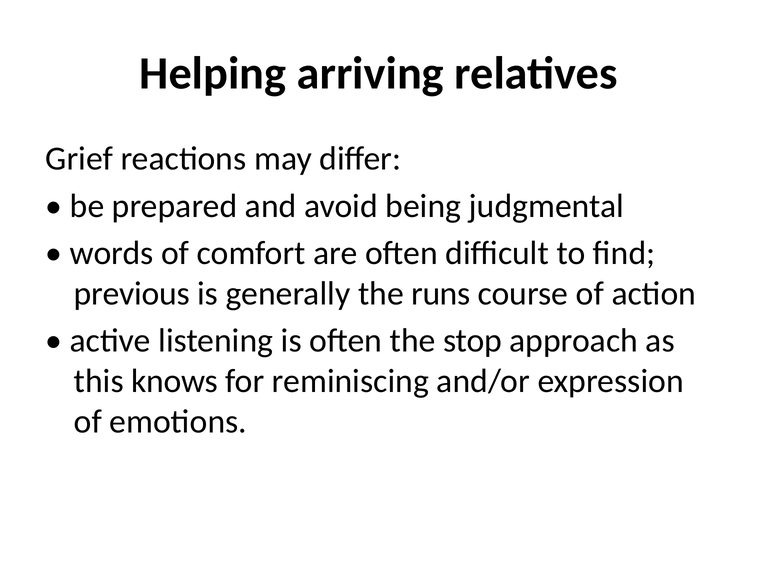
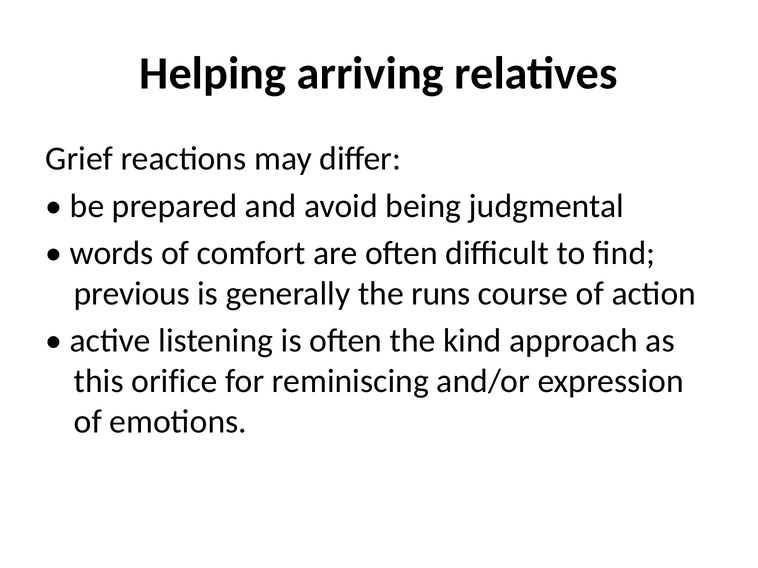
stop: stop -> kind (472, 341)
knows: knows -> orifice (174, 381)
